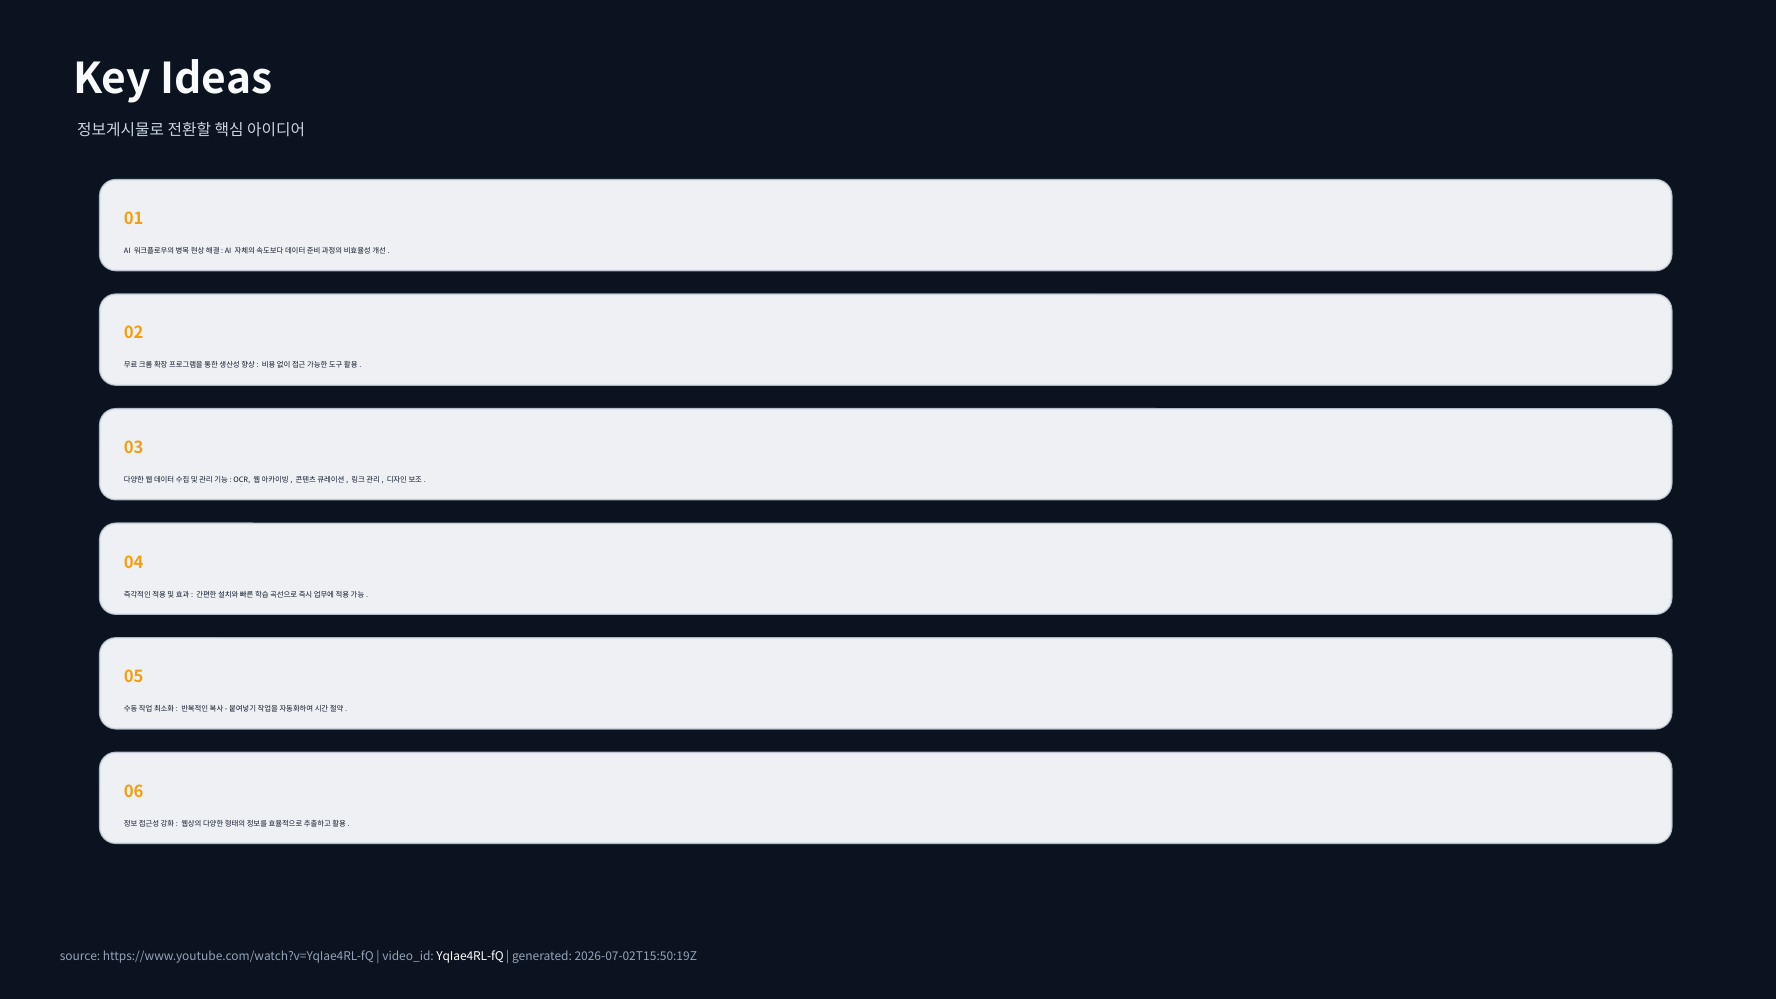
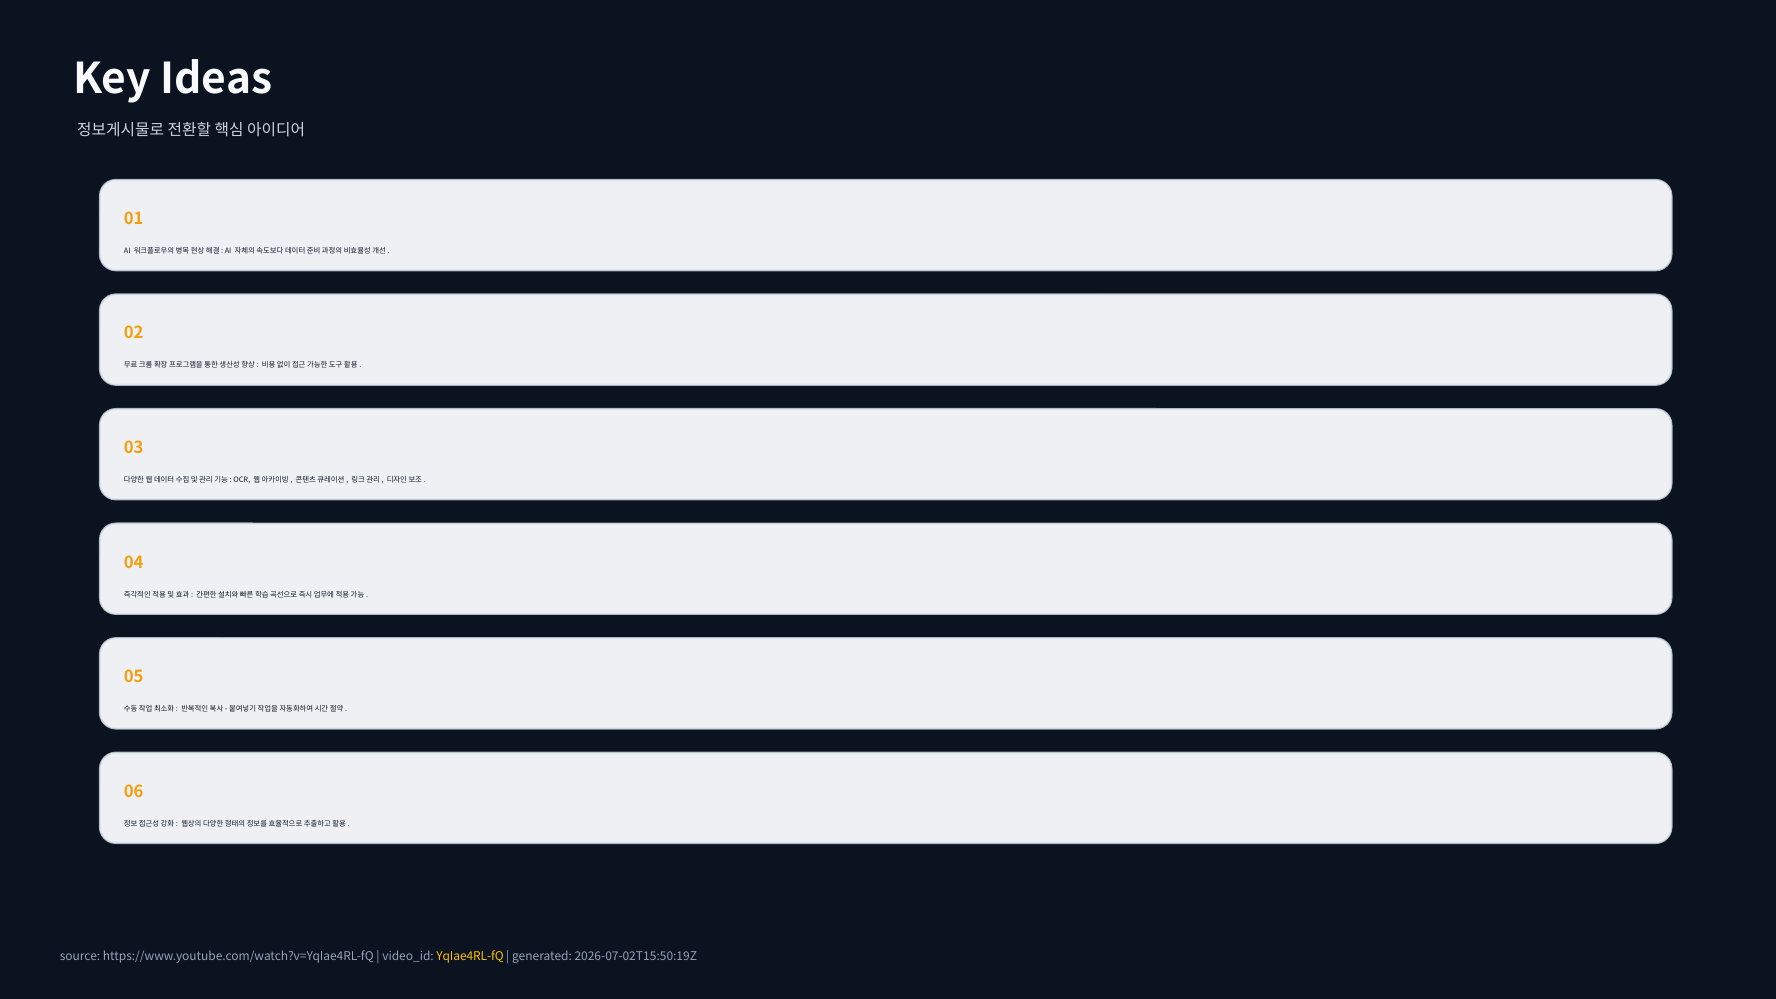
YqIae4RL-fQ colour: white -> yellow (470, 957)
